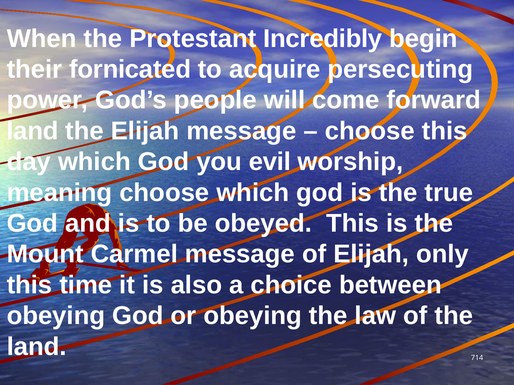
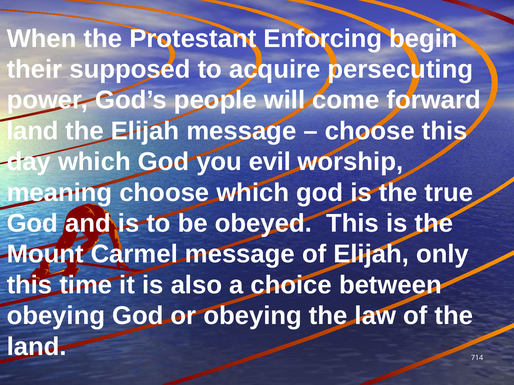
Incredibly: Incredibly -> Enforcing (323, 39)
fornicated: fornicated -> supposed (130, 69)
